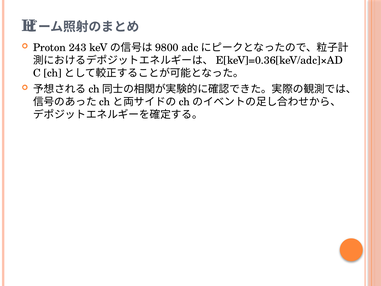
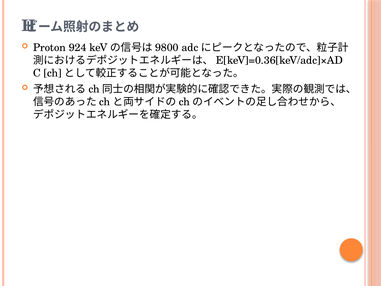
243: 243 -> 924 (78, 48)
